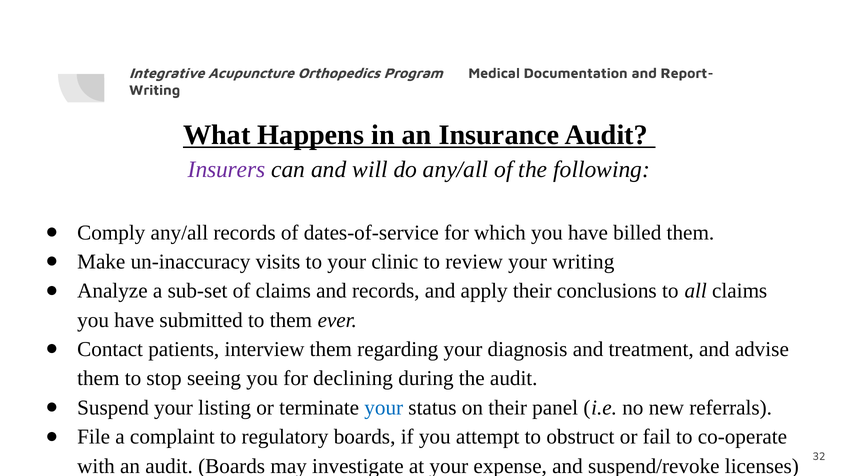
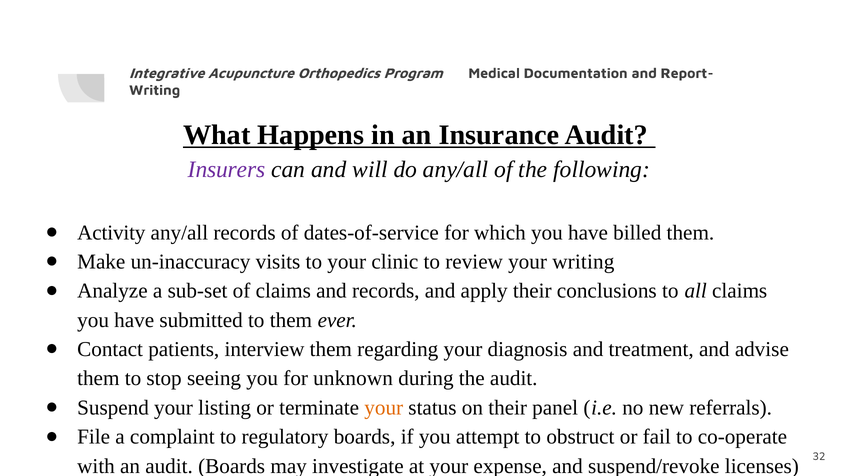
Comply: Comply -> Activity (111, 233)
declining: declining -> unknown (353, 379)
your colour: blue -> orange (384, 408)
